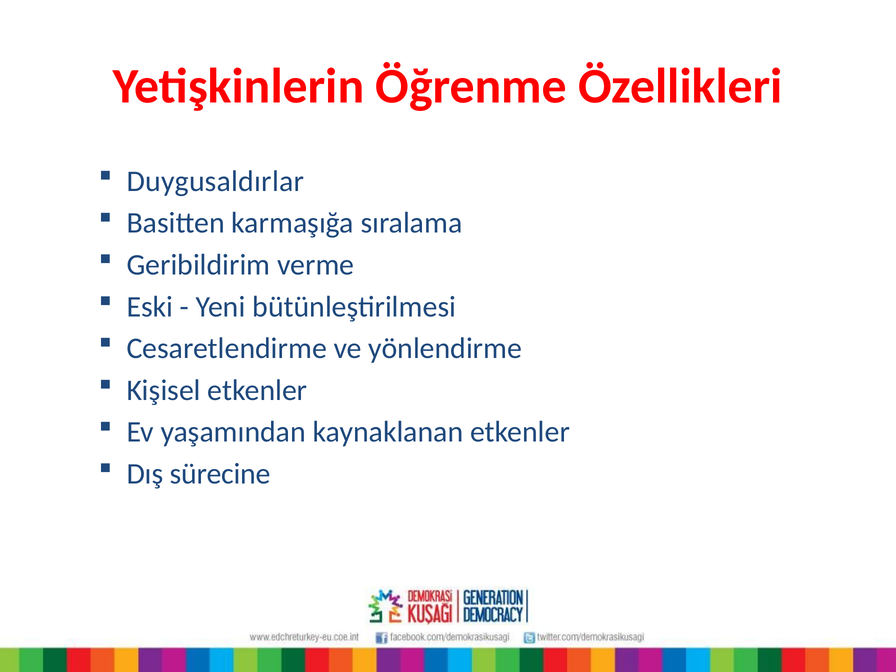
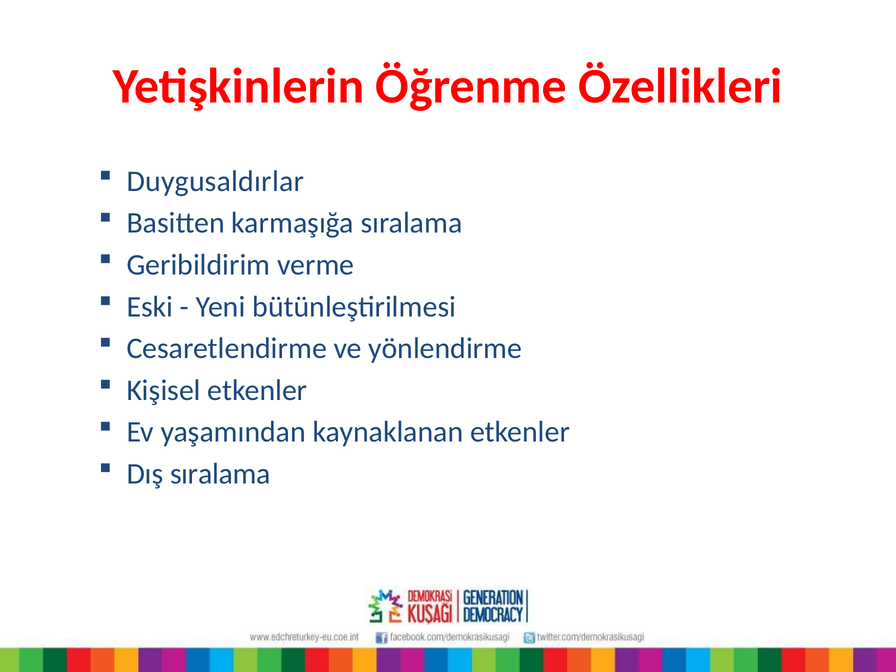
Dış sürecine: sürecine -> sıralama (220, 474)
